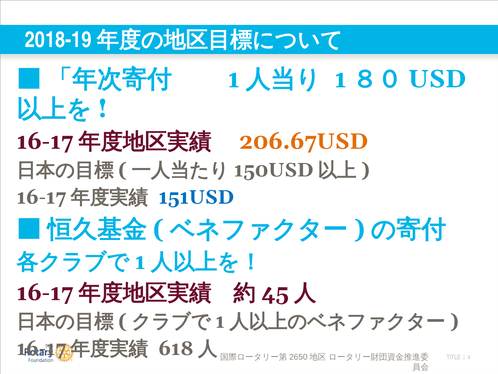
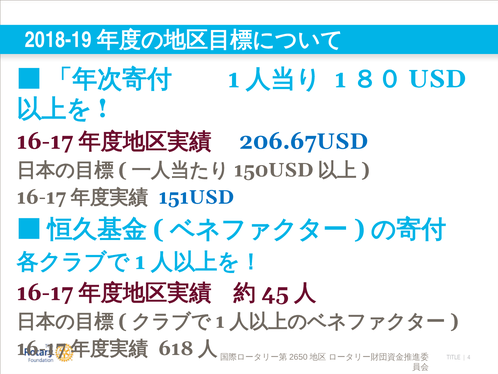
206.67USD colour: orange -> blue (303, 141)
